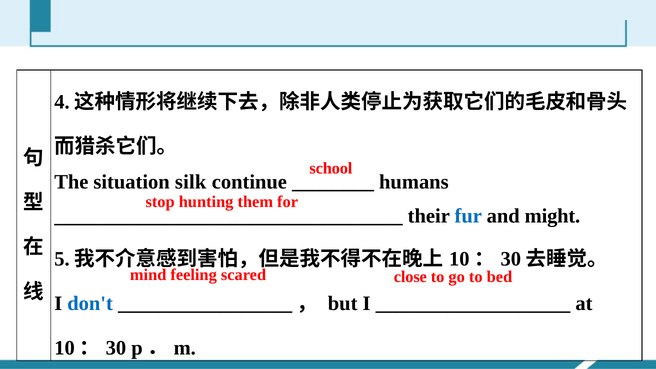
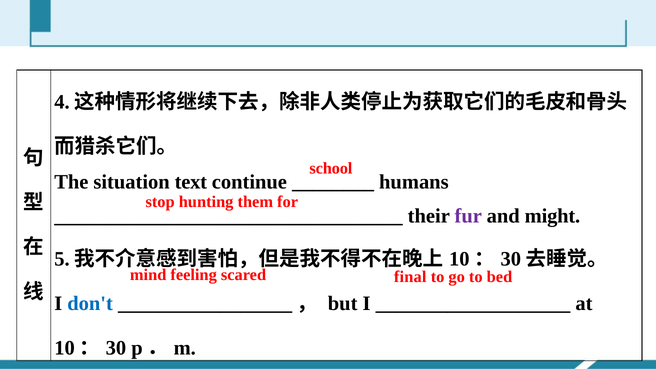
silk: silk -> text (191, 182)
fur colour: blue -> purple (468, 216)
close: close -> final (410, 277)
